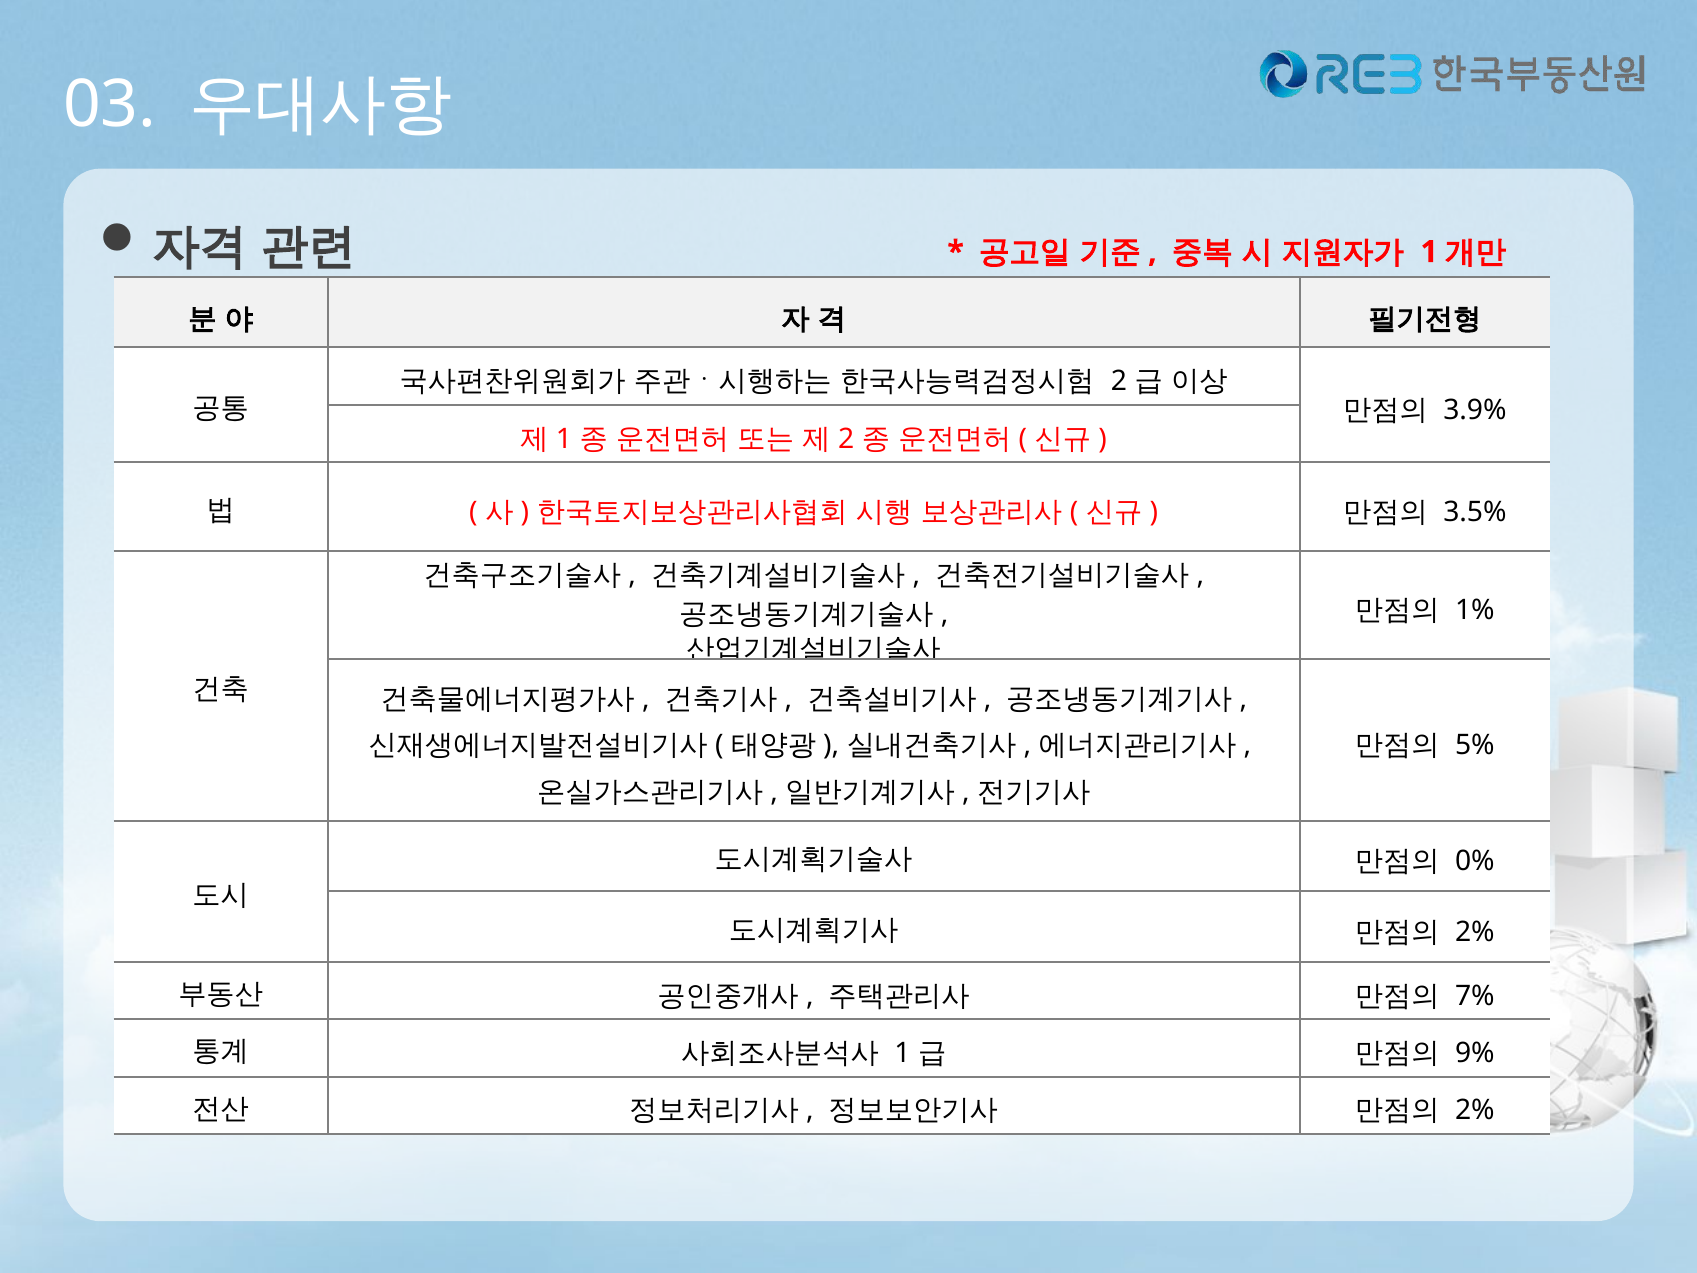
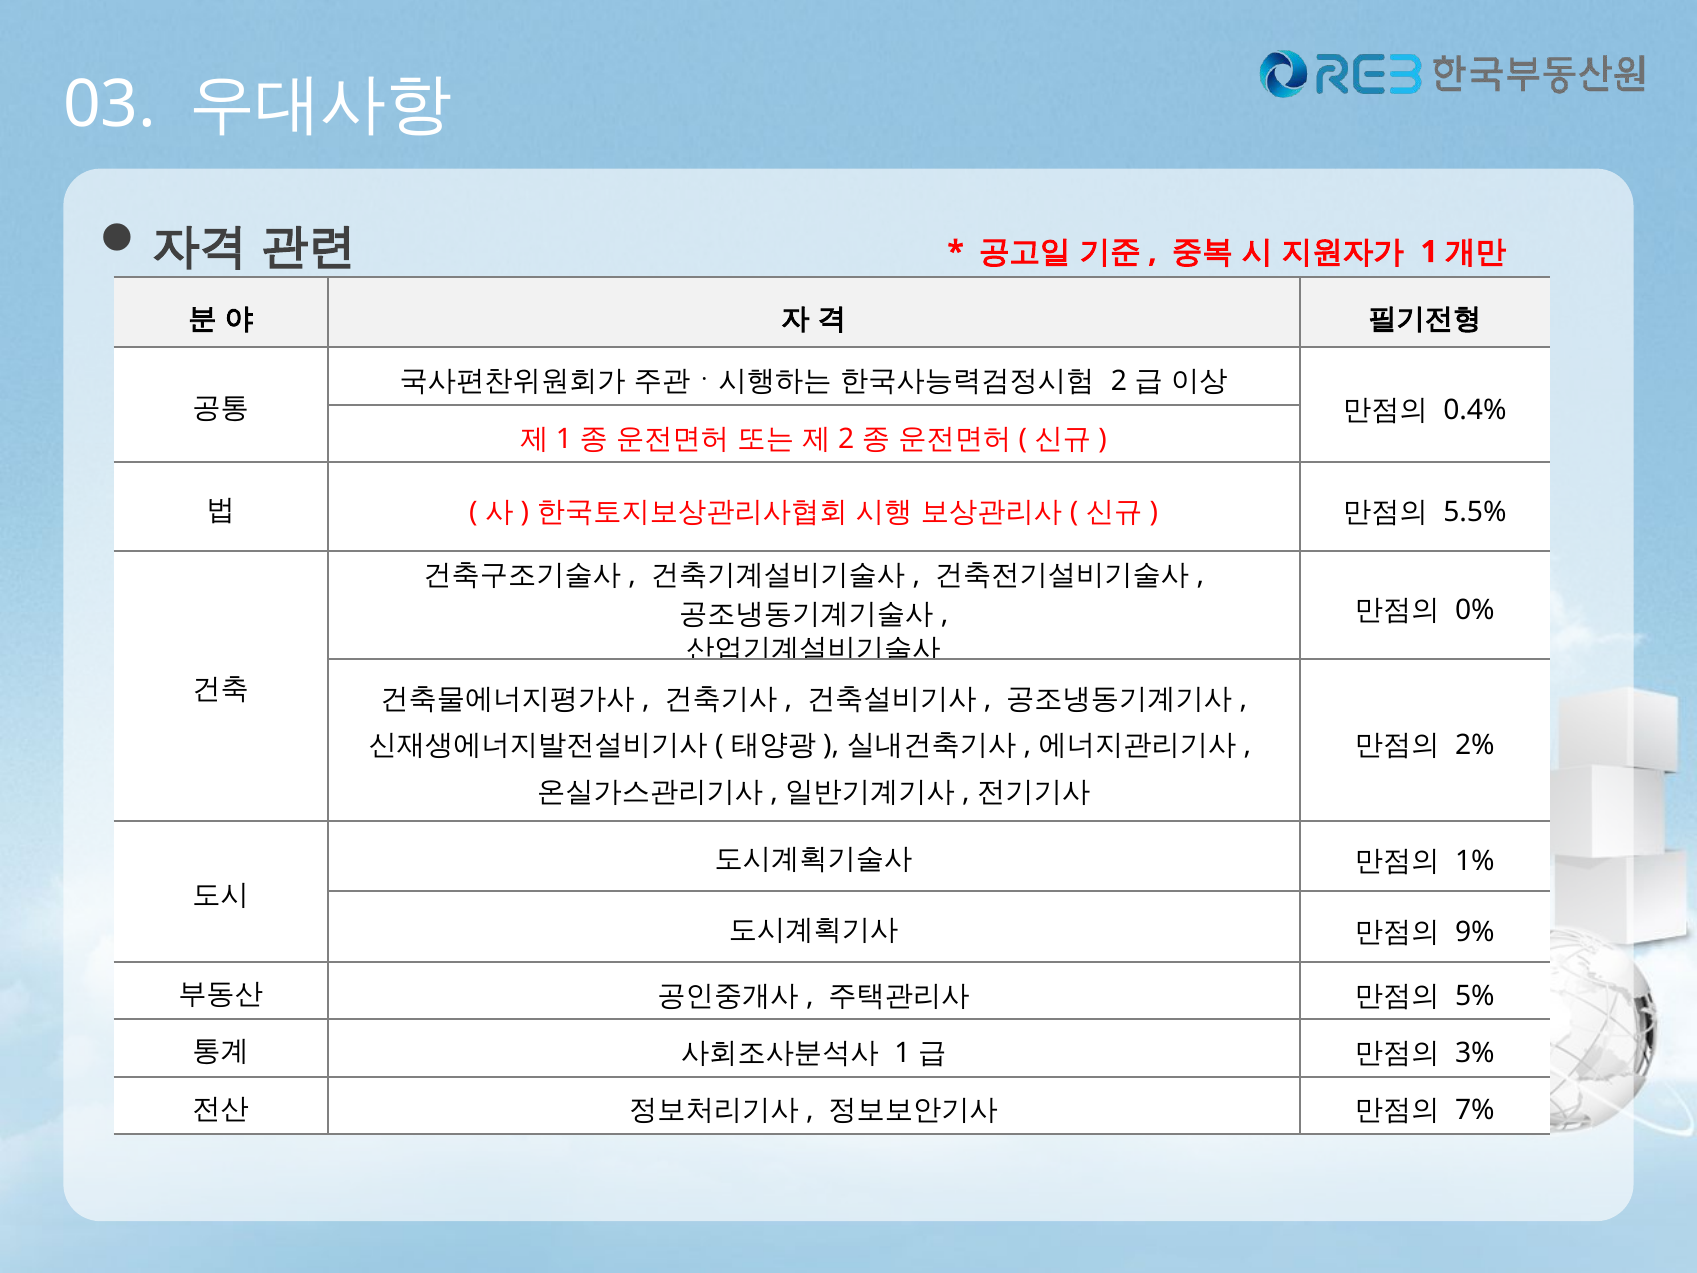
3.9%: 3.9% -> 0.4% (1475, 410)
3.5%: 3.5% -> 5.5% (1475, 512)
1%: 1% -> 0% (1475, 610)
5%: 5% -> 2% (1475, 745)
0%: 0% -> 1% (1475, 861)
2%: 2% -> 9% (1475, 932)
7%: 7% -> 5% (1475, 996)
9%: 9% -> 3% (1475, 1053)
2%: 2% -> 7% (1475, 1110)
